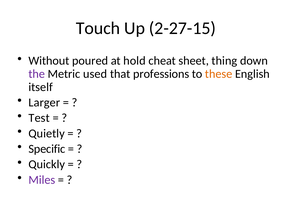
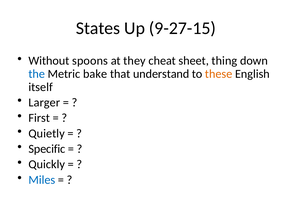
Touch: Touch -> States (98, 28)
2-27-15: 2-27-15 -> 9-27-15 (182, 28)
poured: poured -> spoons (90, 61)
hold: hold -> they (135, 61)
the colour: purple -> blue (37, 74)
used: used -> bake (95, 74)
professions: professions -> understand (161, 74)
Test: Test -> First (39, 118)
Miles colour: purple -> blue (42, 180)
